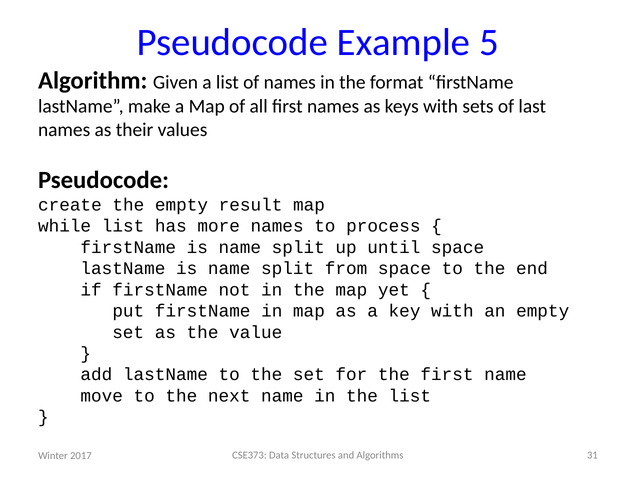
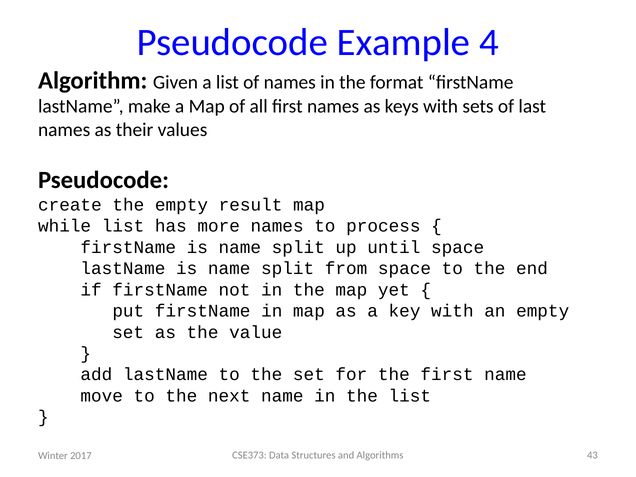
5: 5 -> 4 (489, 42)
31: 31 -> 43 (592, 455)
